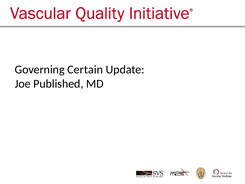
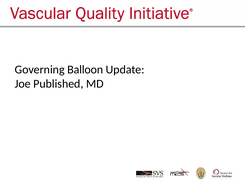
Certain: Certain -> Balloon (85, 69)
